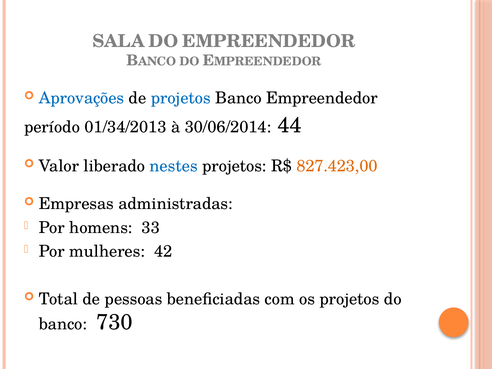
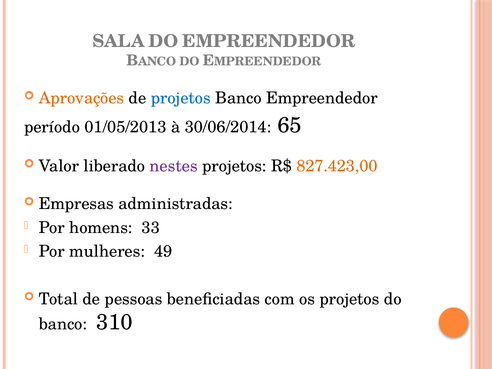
Aprovações colour: blue -> orange (81, 98)
01/34/2013: 01/34/2013 -> 01/05/2013 (125, 127)
44: 44 -> 65 (290, 125)
nestes colour: blue -> purple (174, 166)
42: 42 -> 49 (163, 251)
730: 730 -> 310 (114, 322)
